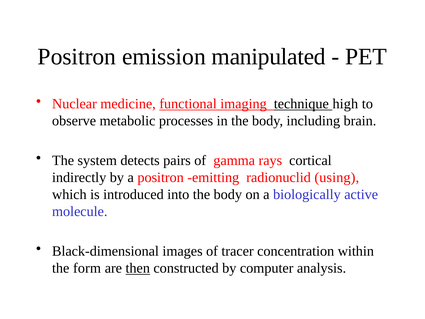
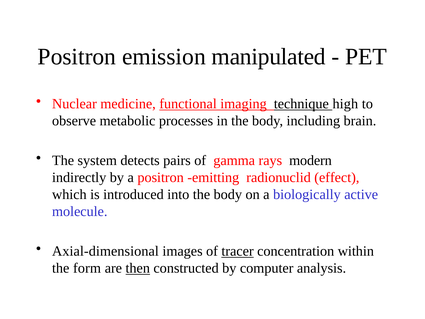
cortical: cortical -> modern (310, 160)
using: using -> effect (337, 177)
Black-dimensional: Black-dimensional -> Axial-dimensional (105, 251)
tracer underline: none -> present (238, 251)
